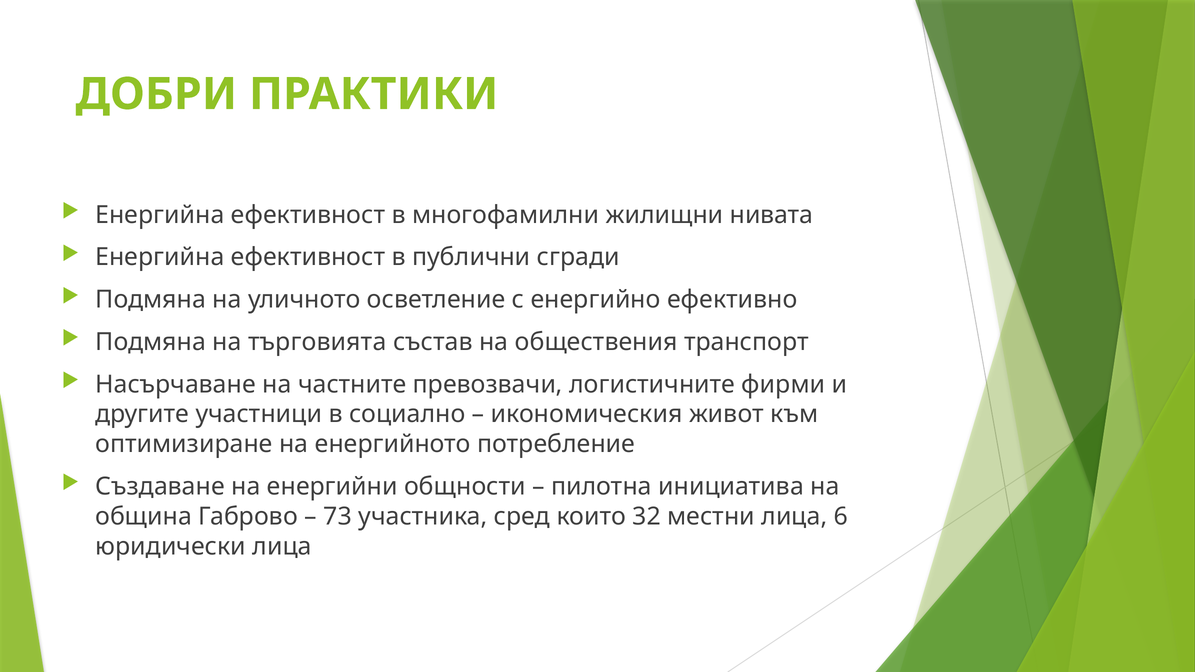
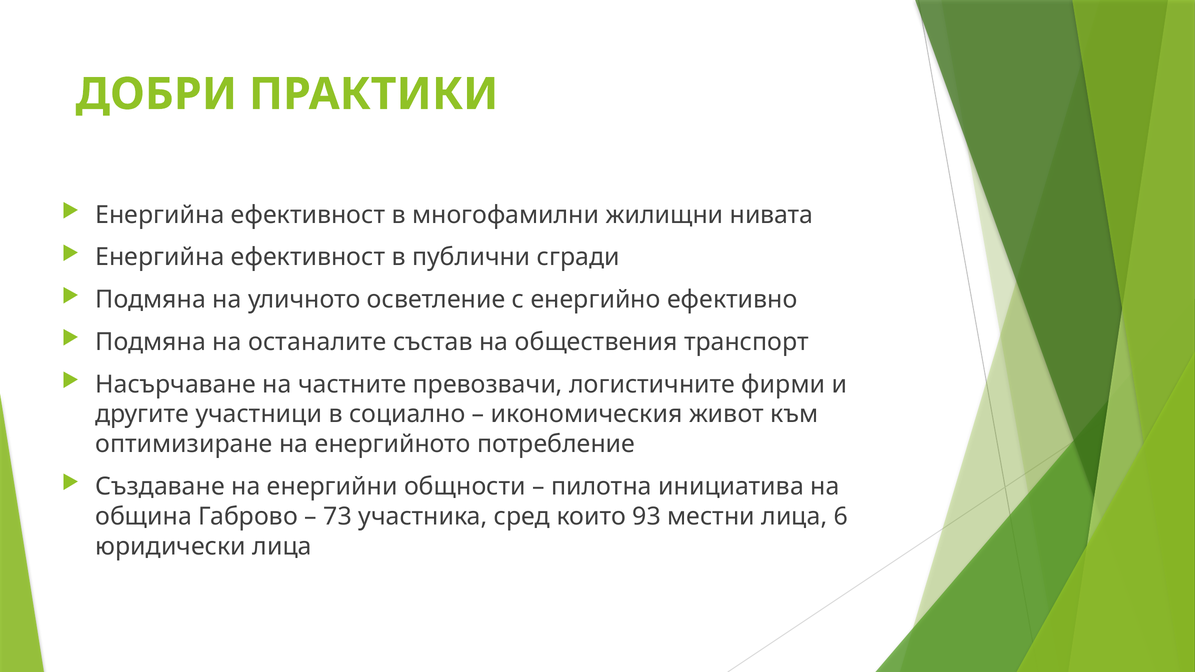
търговията: търговията -> останалите (317, 342)
32: 32 -> 93 (647, 517)
